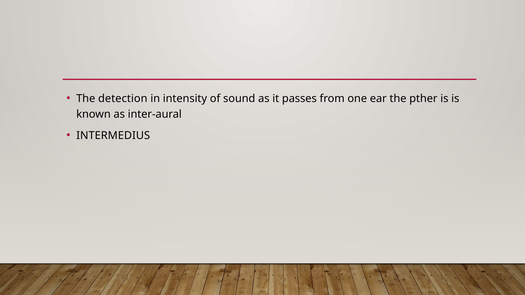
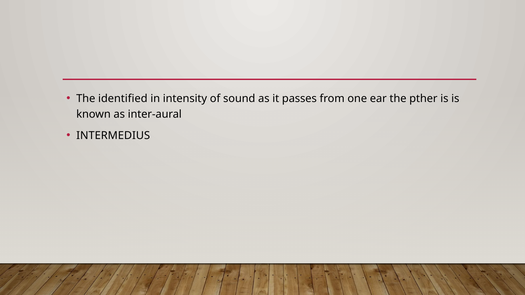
detection: detection -> identified (123, 99)
